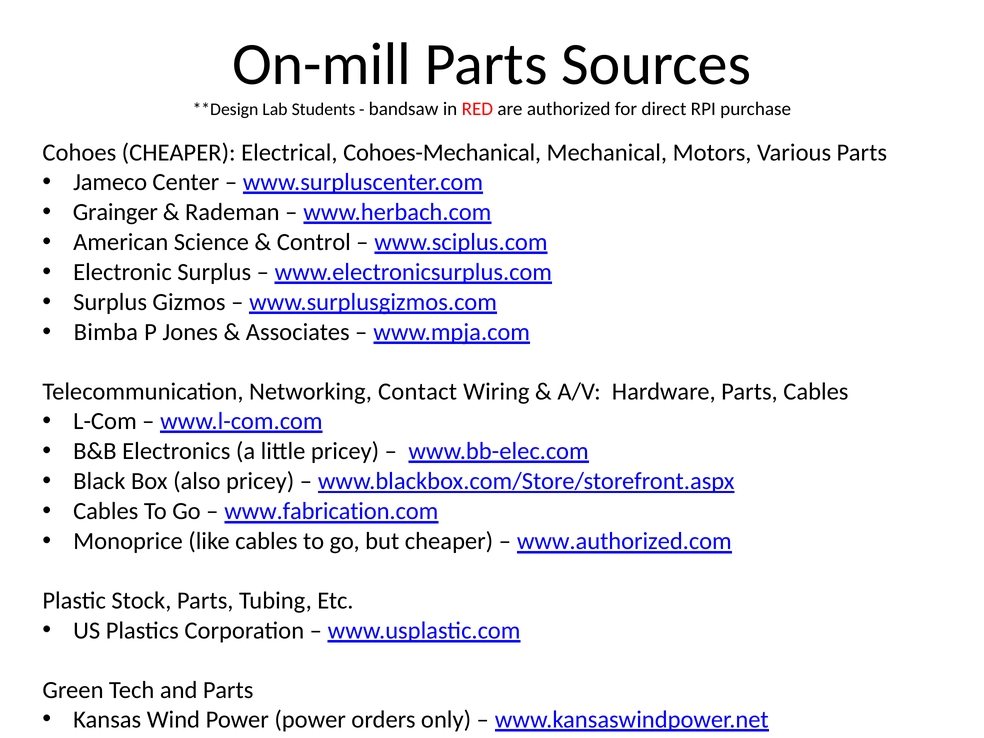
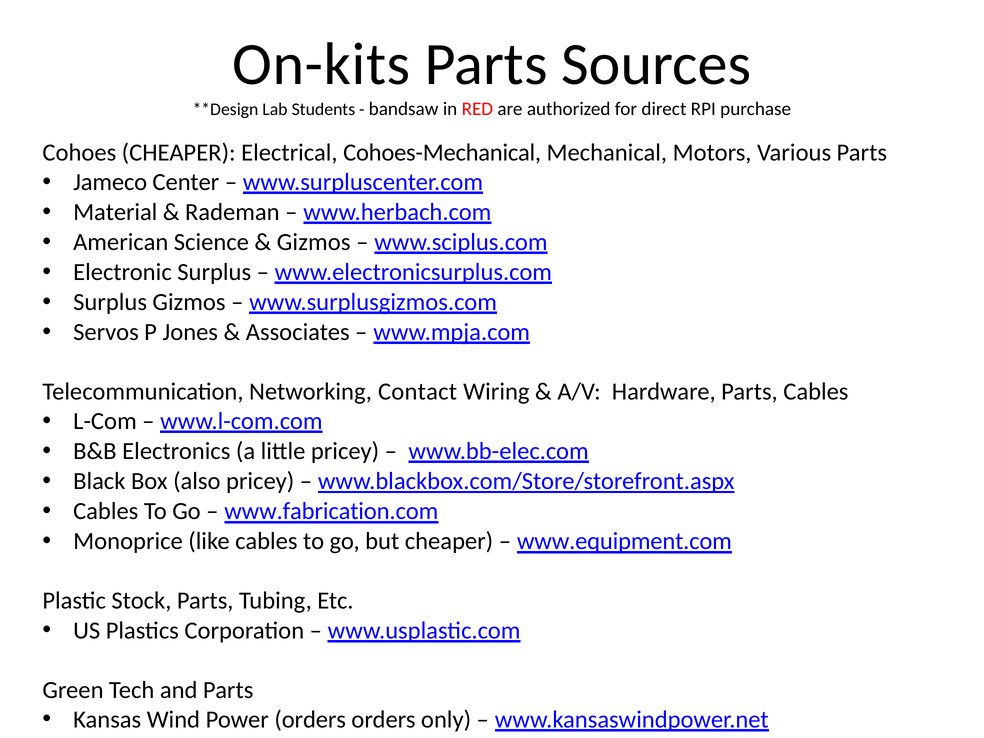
On-mill: On-mill -> On-kits (321, 64)
Grainger: Grainger -> Material (115, 212)
Control: Control -> Gizmos (314, 242)
Bimba: Bimba -> Servos (106, 332)
www.authorized.com: www.authorized.com -> www.equipment.com (624, 541)
Power power: power -> orders (310, 719)
